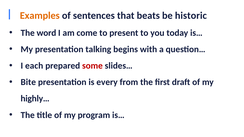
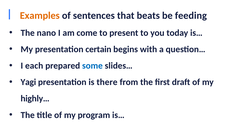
historic: historic -> feeding (191, 16)
word: word -> nano (46, 33)
talking: talking -> certain (98, 49)
some colour: red -> blue (92, 66)
Bite: Bite -> Yagi (28, 82)
every: every -> there (107, 82)
